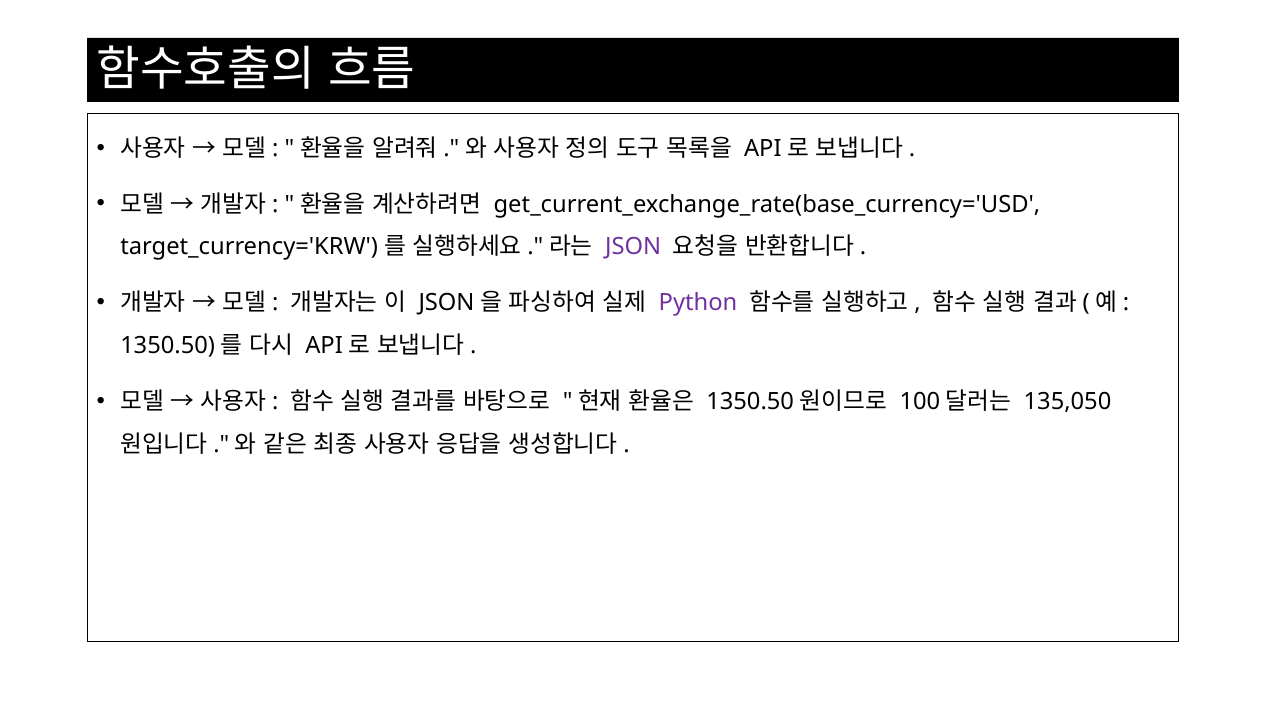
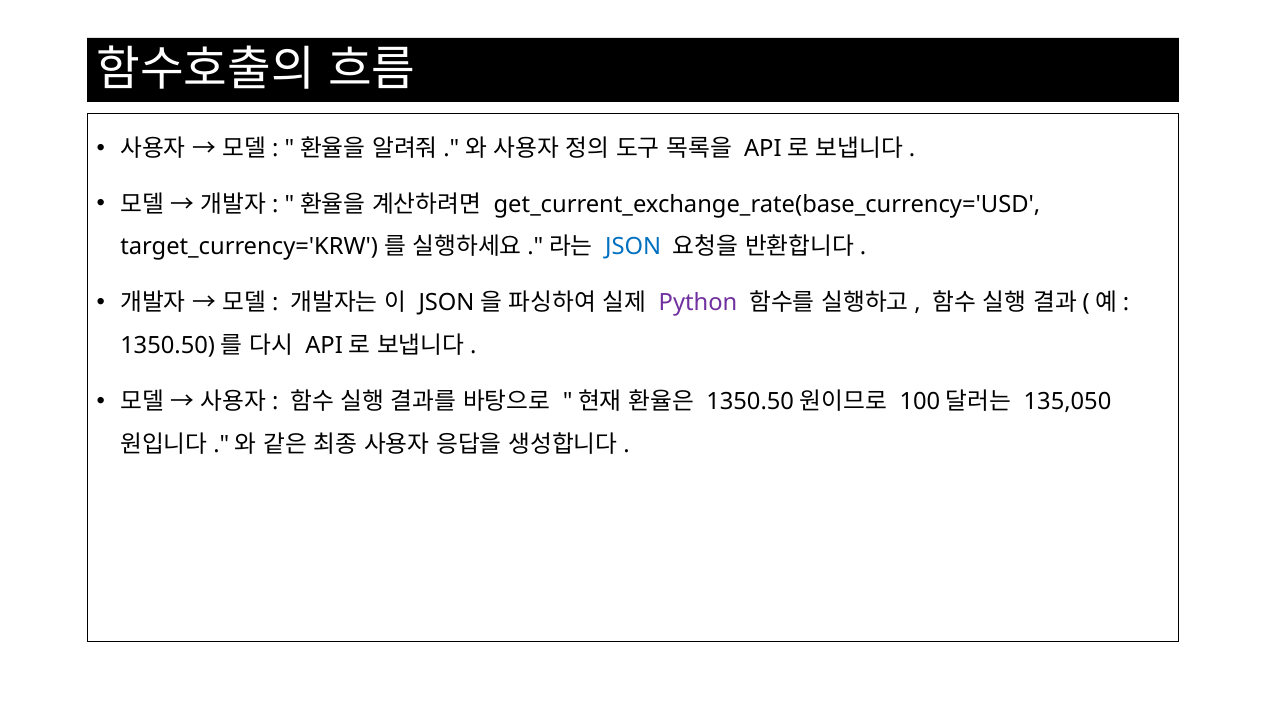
JSON colour: purple -> blue (633, 247)
